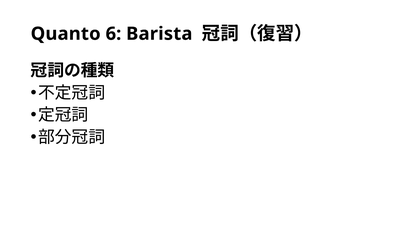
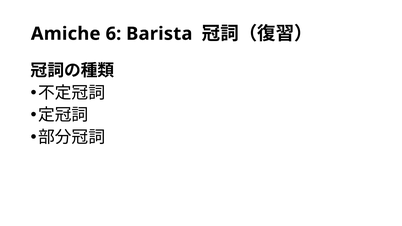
Quanto: Quanto -> Amiche (66, 34)
